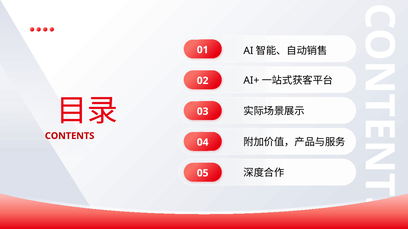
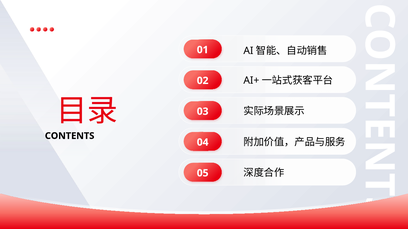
CONTENTS colour: red -> black (70, 136)
